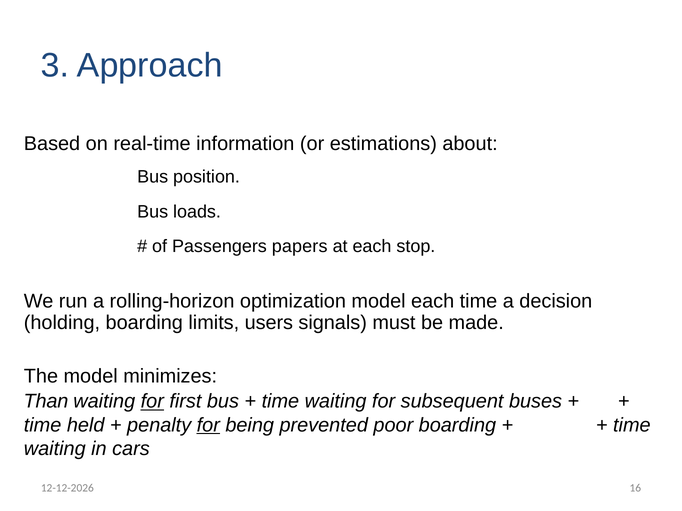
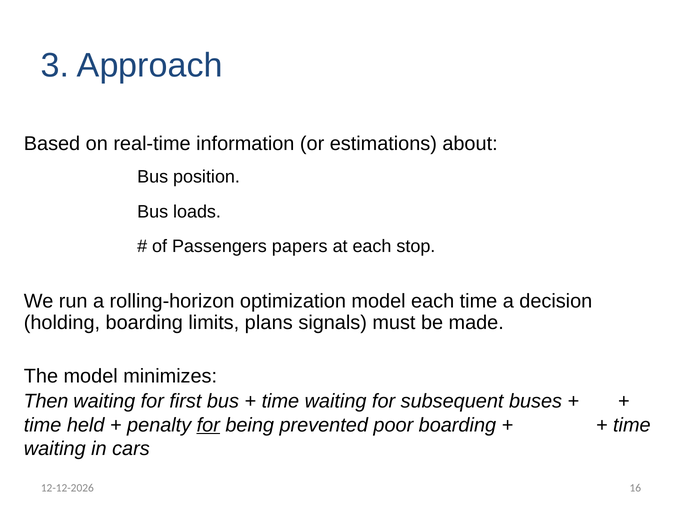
users: users -> plans (269, 323)
Than: Than -> Then (46, 402)
for underline: present -> none (152, 402)
